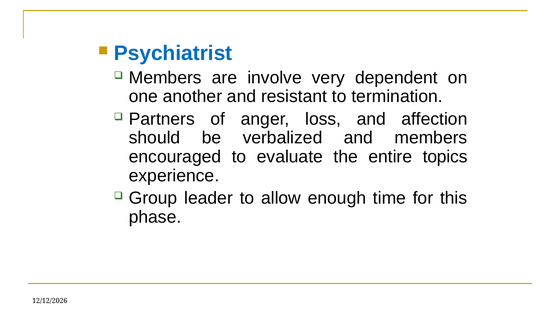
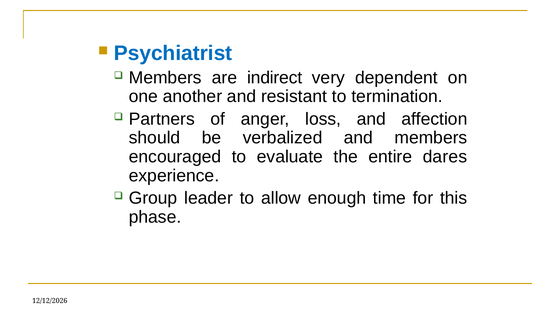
involve: involve -> indirect (275, 78)
topics: topics -> dares (445, 157)
